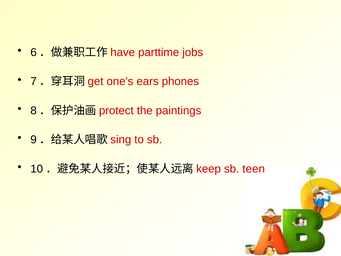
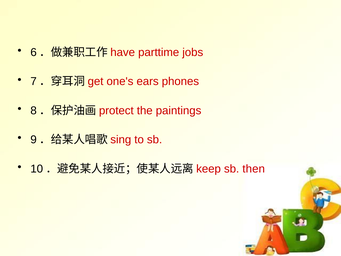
teen: teen -> then (254, 169)
